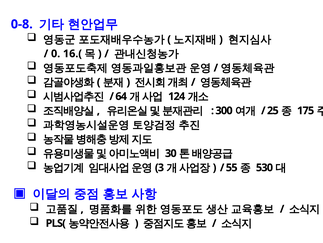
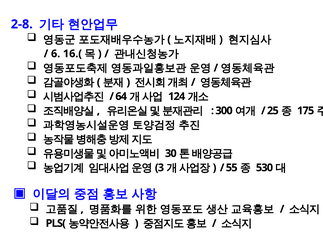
0-8: 0-8 -> 2-8 (22, 24)
0: 0 -> 6 (56, 54)
